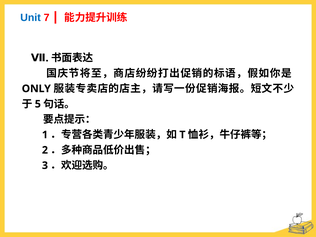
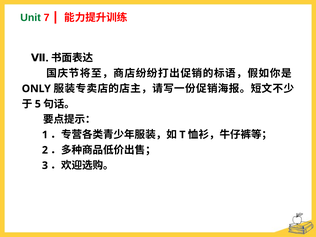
Unit colour: blue -> green (31, 18)
